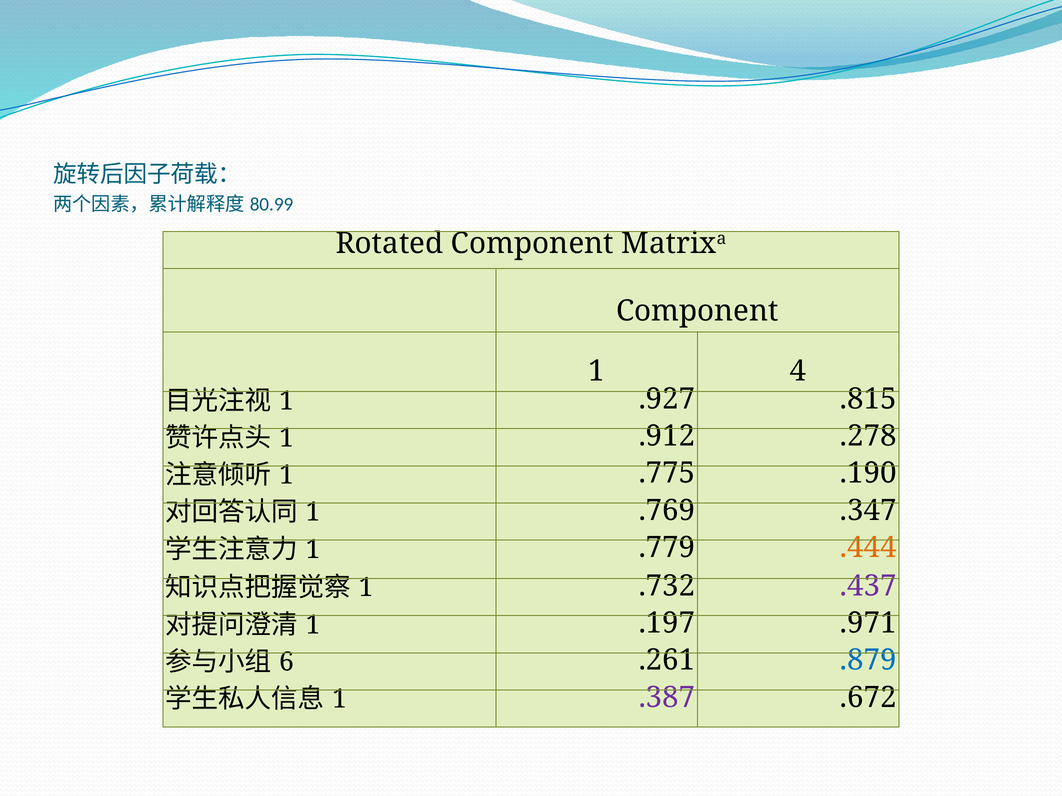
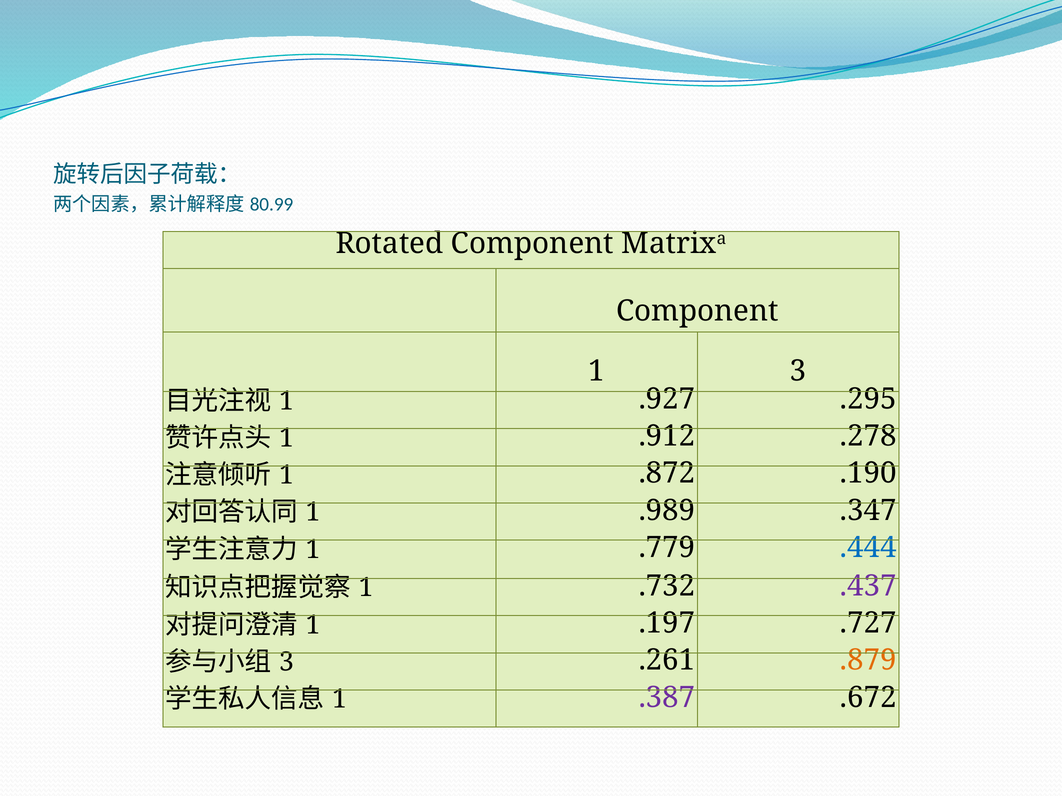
1 4: 4 -> 3 (798, 371)
.815: .815 -> .295 (868, 399)
.775: .775 -> .872 (667, 474)
.769: .769 -> .989 (667, 511)
.444 colour: orange -> blue (868, 548)
.971: .971 -> .727 (868, 623)
6: 6 -> 3 (286, 662)
.879 colour: blue -> orange (868, 661)
